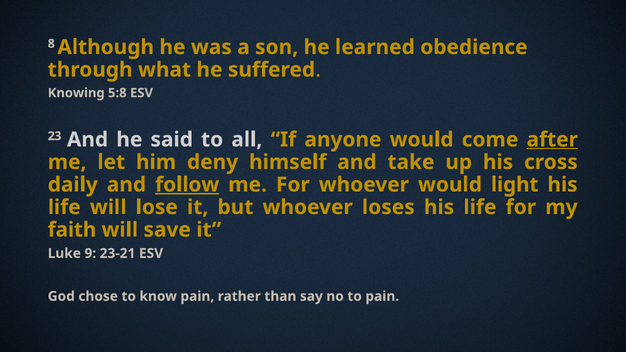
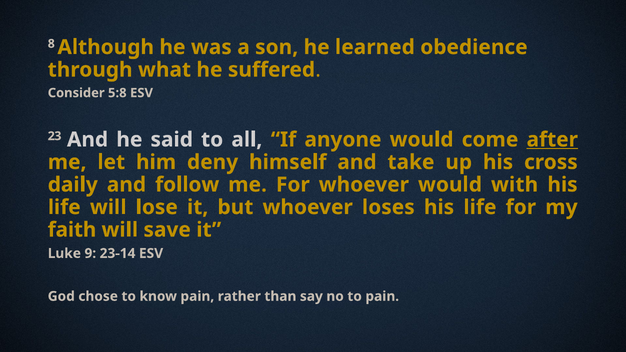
Knowing: Knowing -> Consider (76, 93)
follow underline: present -> none (187, 185)
light: light -> with (515, 185)
23-21: 23-21 -> 23-14 (118, 253)
